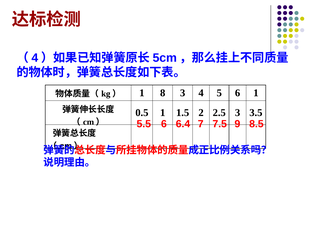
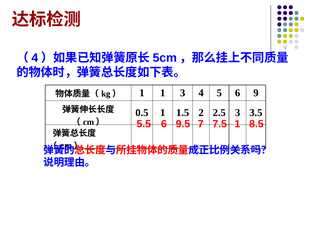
1 8: 8 -> 1 (163, 93)
6 1: 1 -> 9 (256, 93)
6.4: 6.4 -> 9.5 (183, 123)
5.5 9: 9 -> 1 (237, 123)
